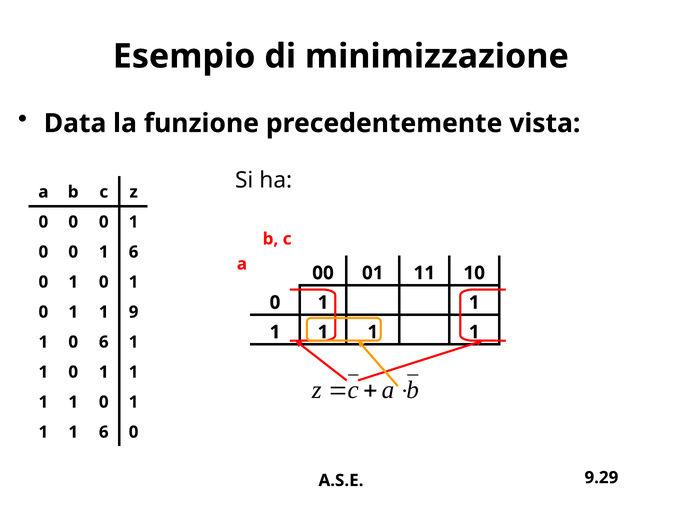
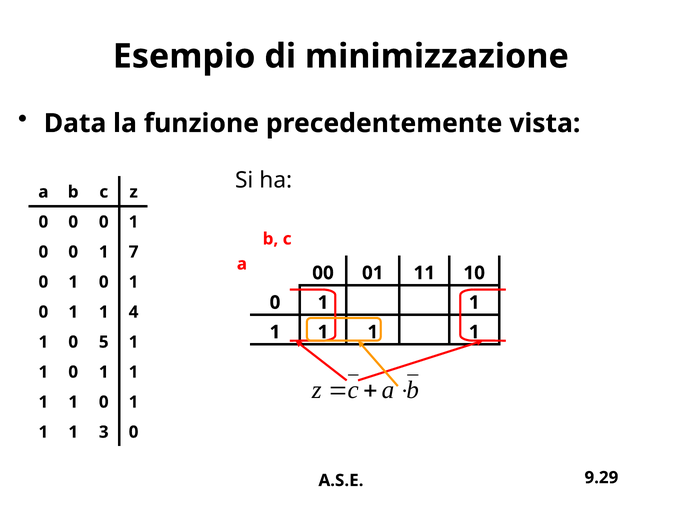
0 1 6: 6 -> 7 (134, 252)
9: 9 -> 4 (134, 312)
0 6: 6 -> 5 (104, 342)
1 1 6: 6 -> 3 (104, 433)
